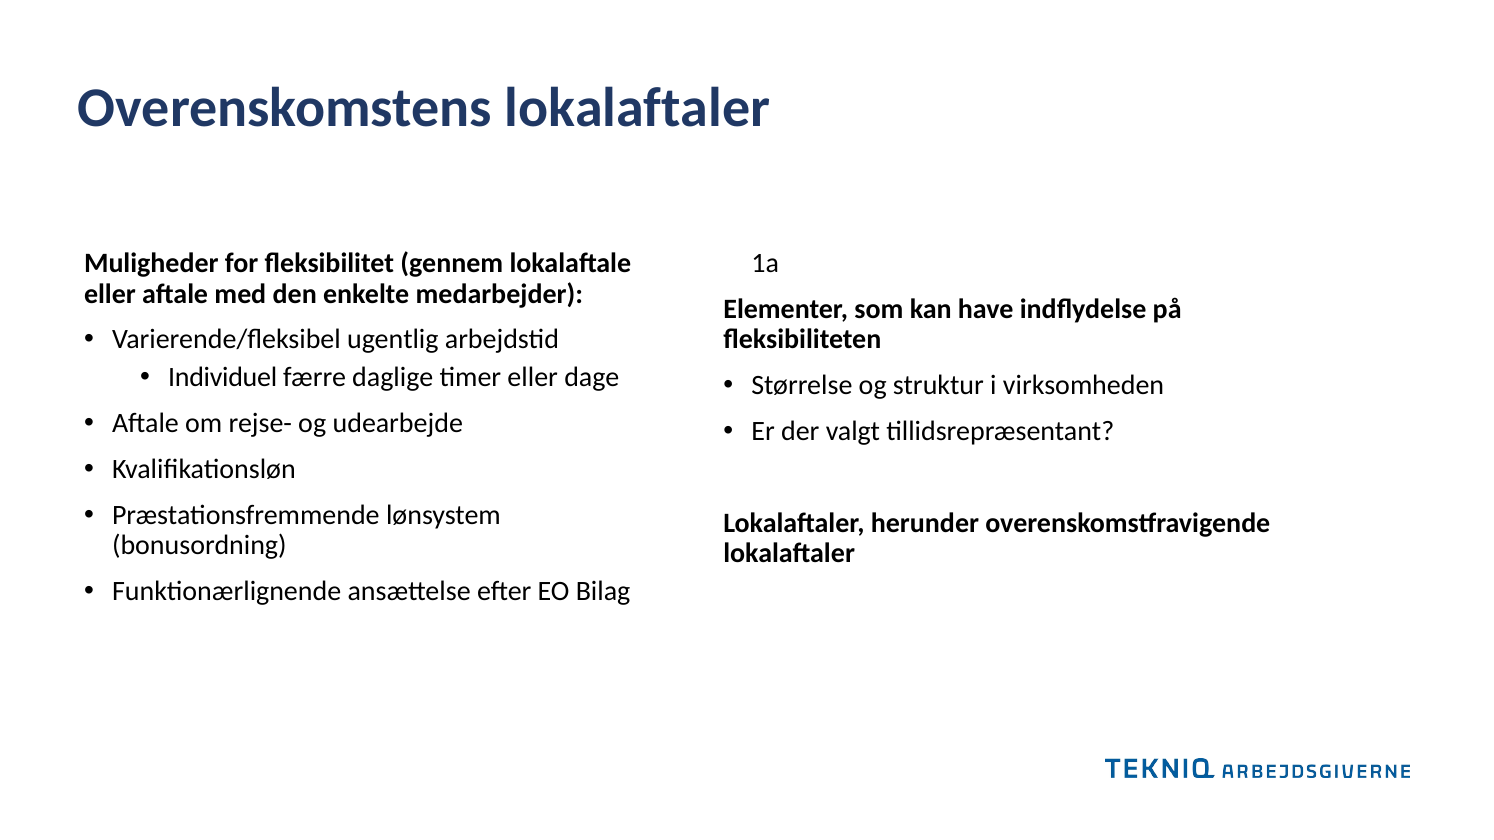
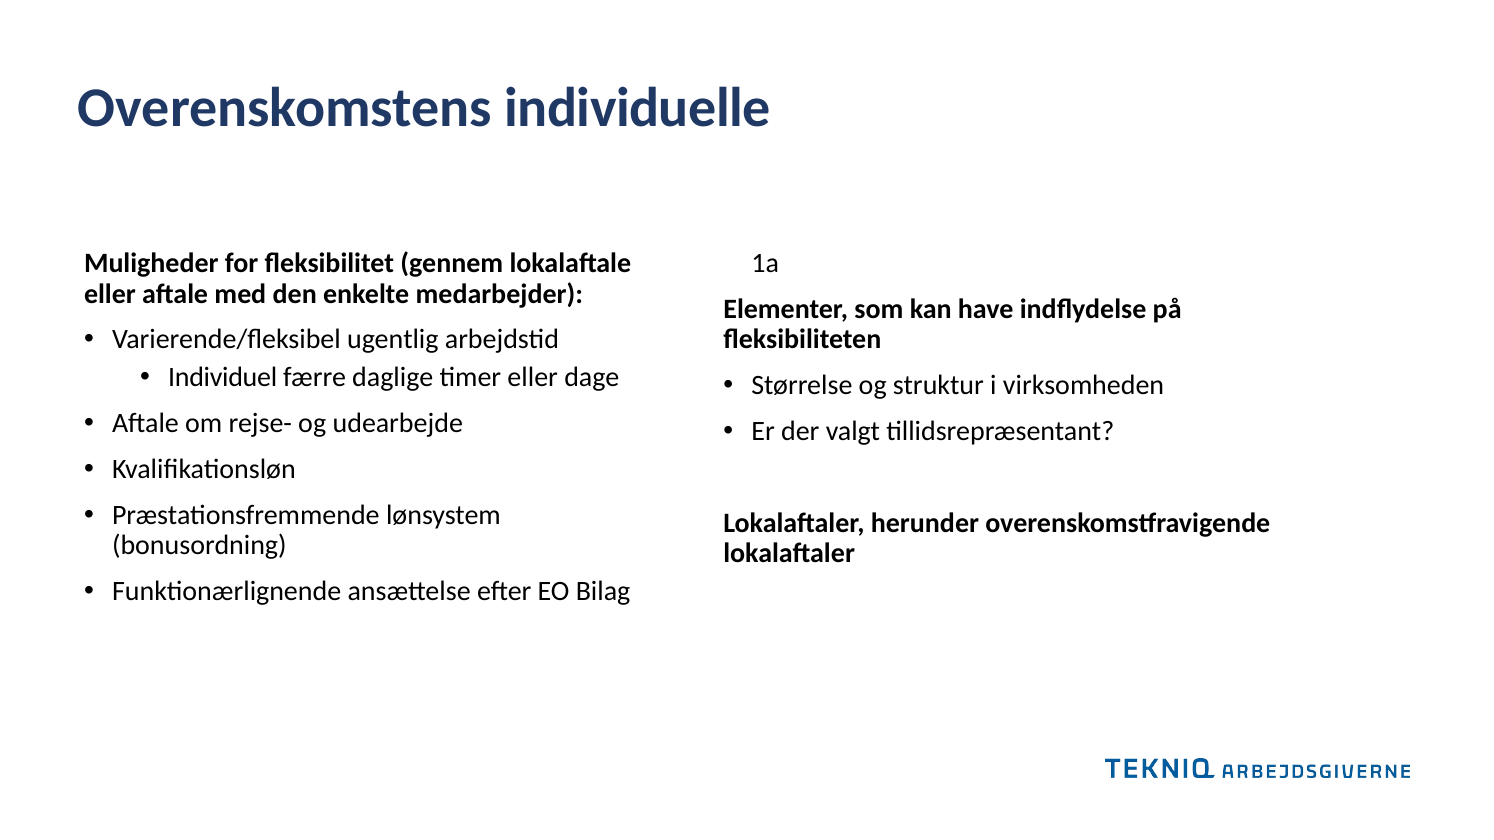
Overenskomstens lokalaftaler: lokalaftaler -> individuelle (638, 108)
